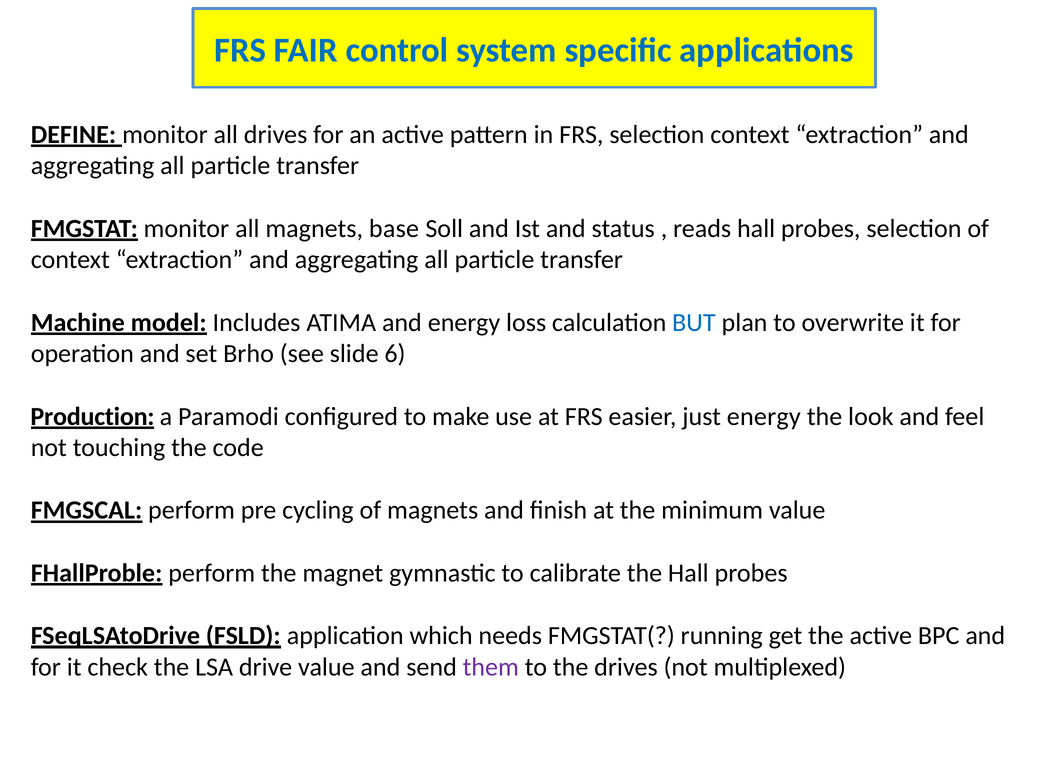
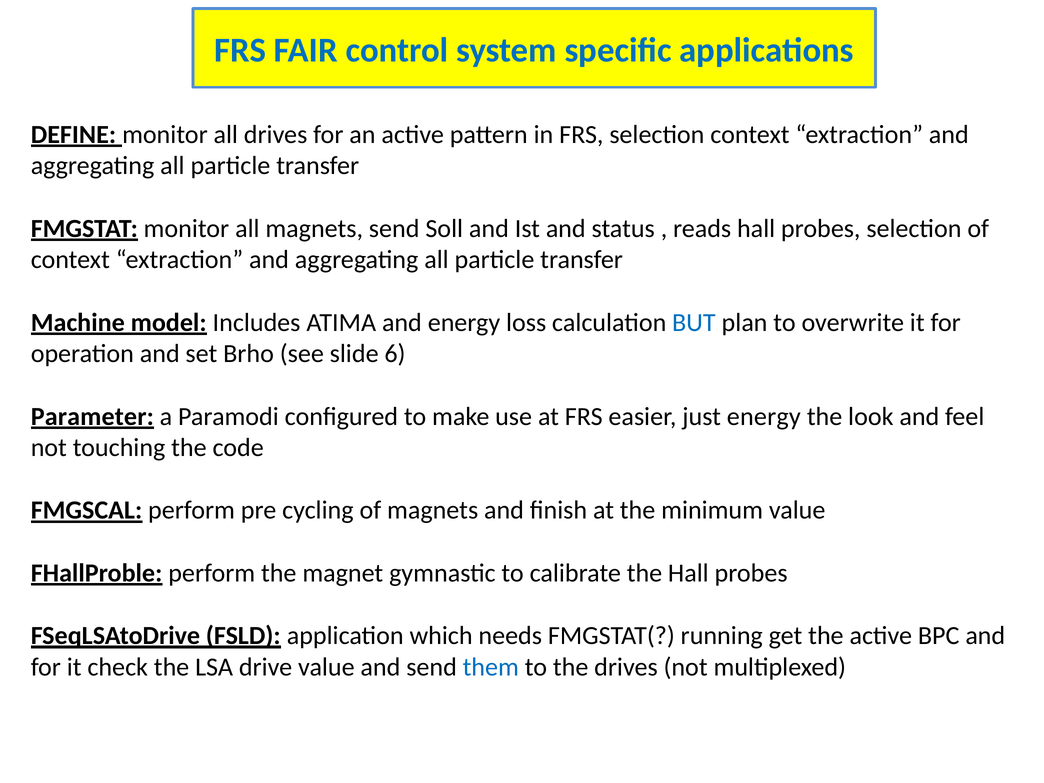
magnets base: base -> send (394, 229)
Production: Production -> Parameter (92, 416)
them colour: purple -> blue (491, 667)
